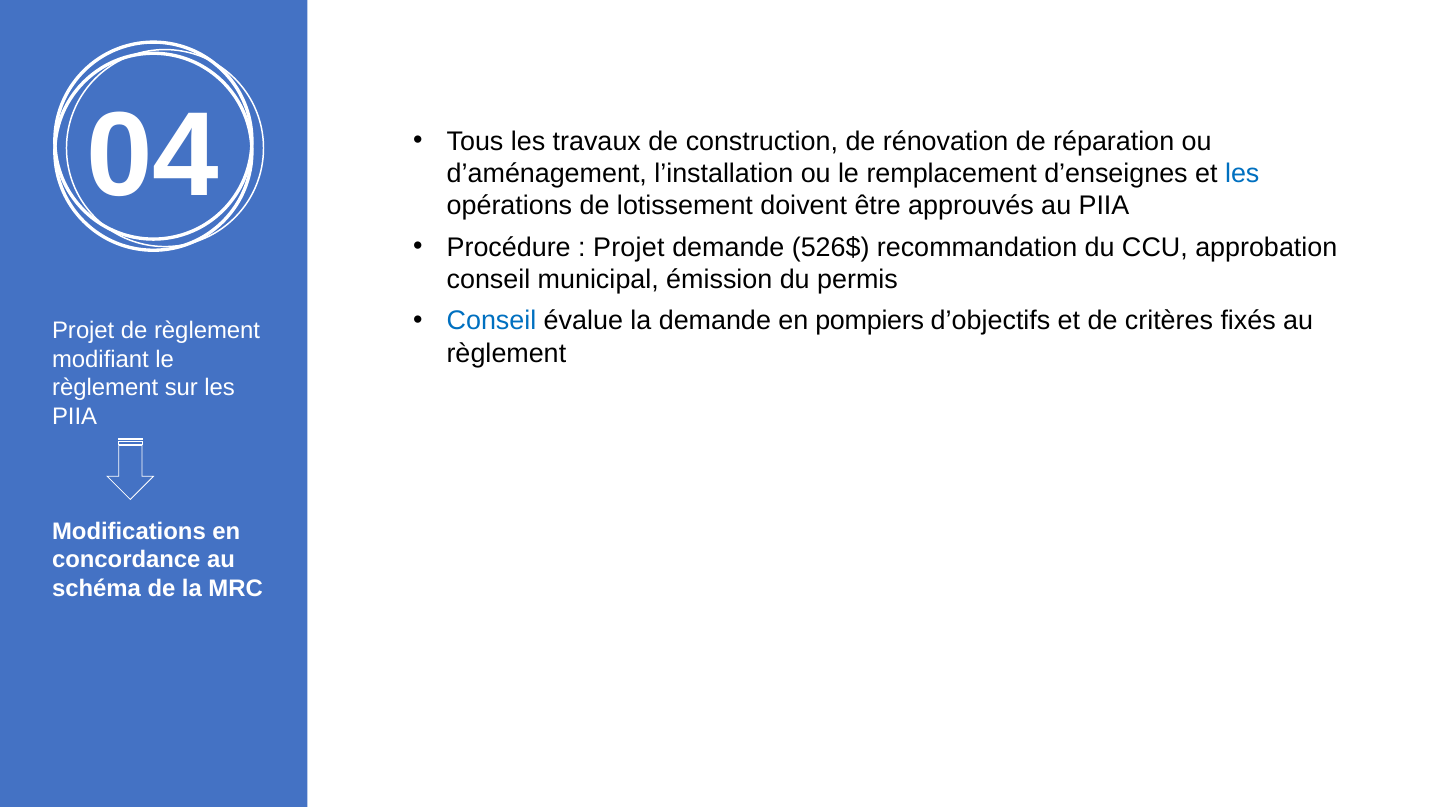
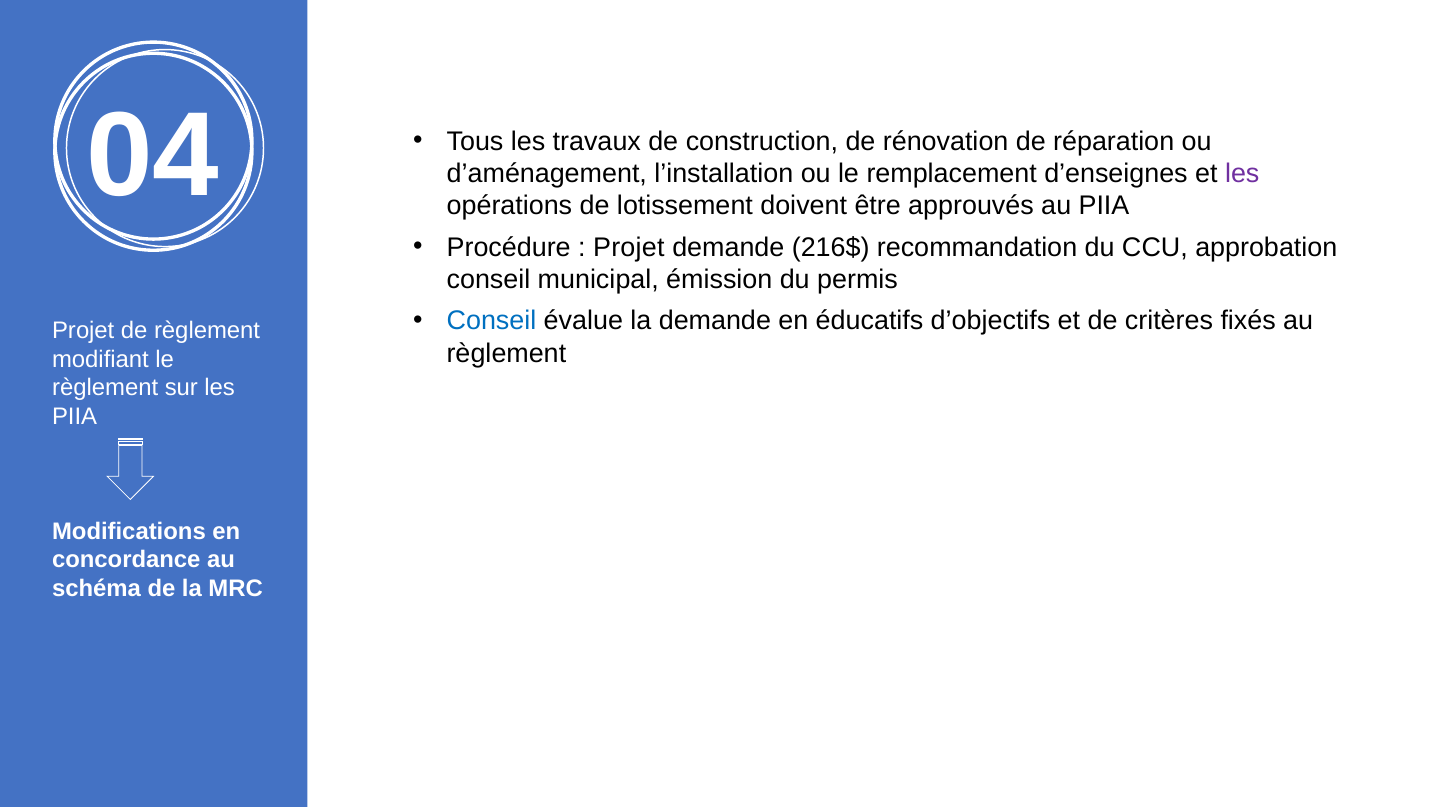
les colour: blue -> purple (1242, 174)
526$: 526$ -> 216$ (831, 247)
pompiers: pompiers -> éducatifs (870, 321)
